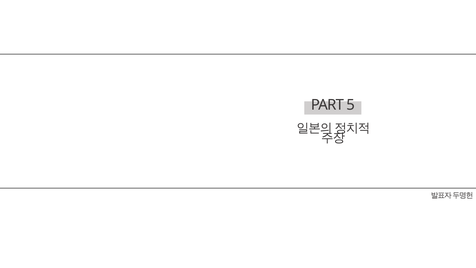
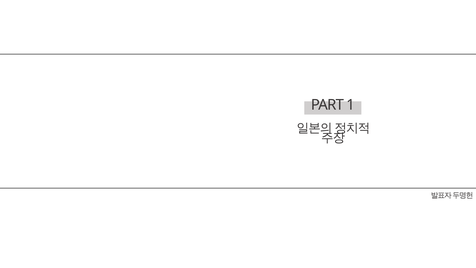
5: 5 -> 1 (351, 105)
